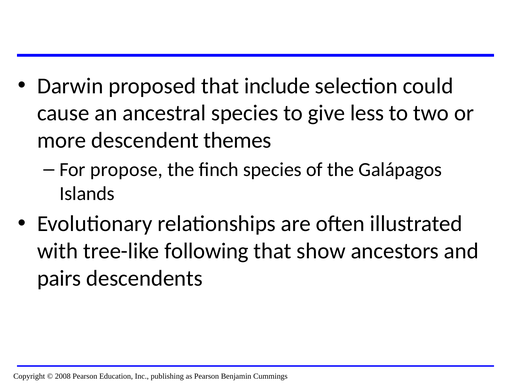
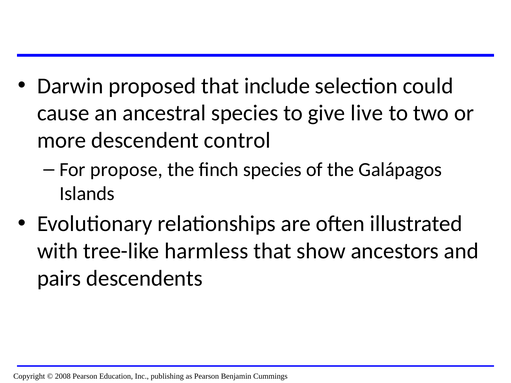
less: less -> live (367, 113)
themes: themes -> control (237, 140)
following: following -> harmless (206, 251)
